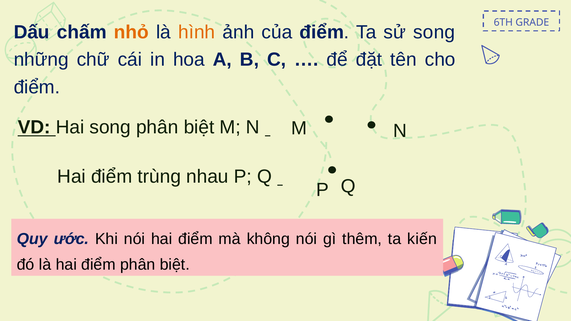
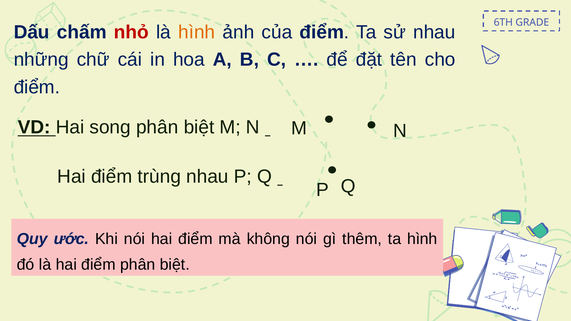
nhỏ colour: orange -> red (131, 32)
sử song: song -> nhau (434, 32)
ta kiến: kiến -> hình (422, 239)
